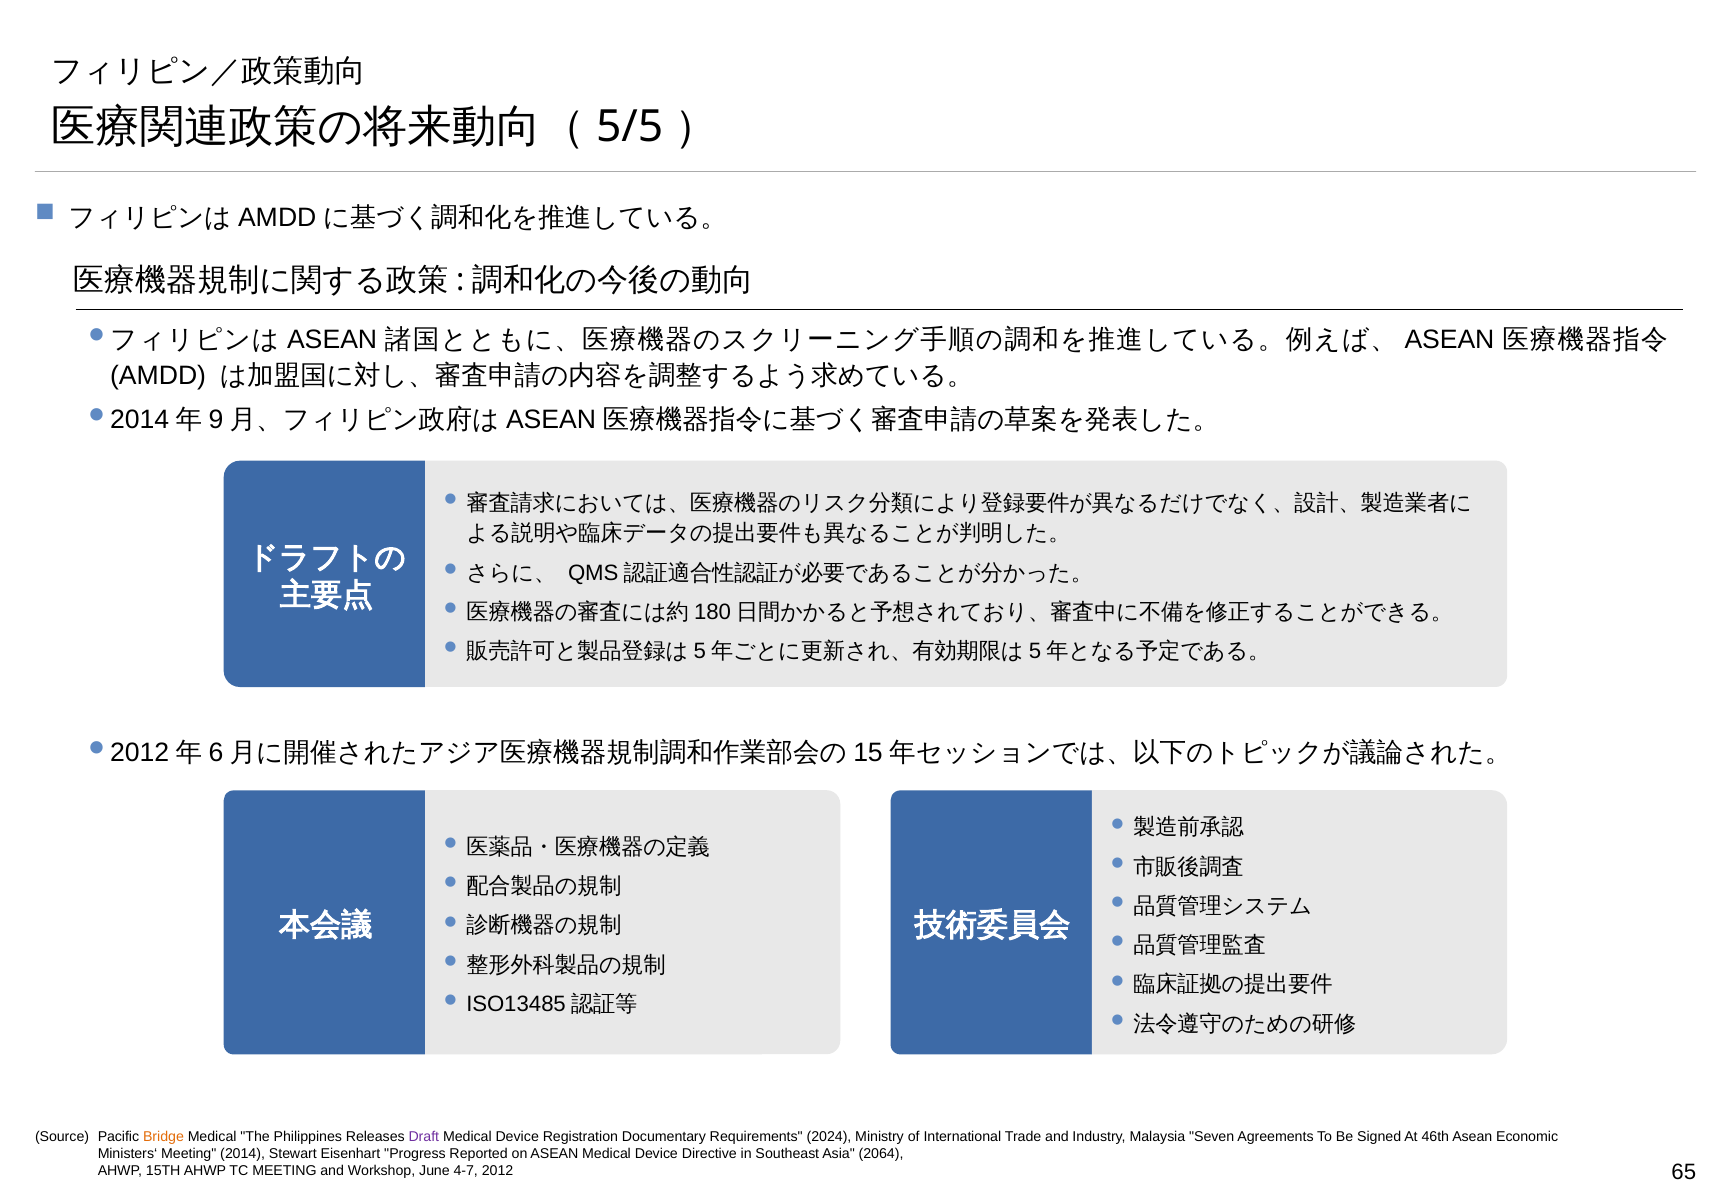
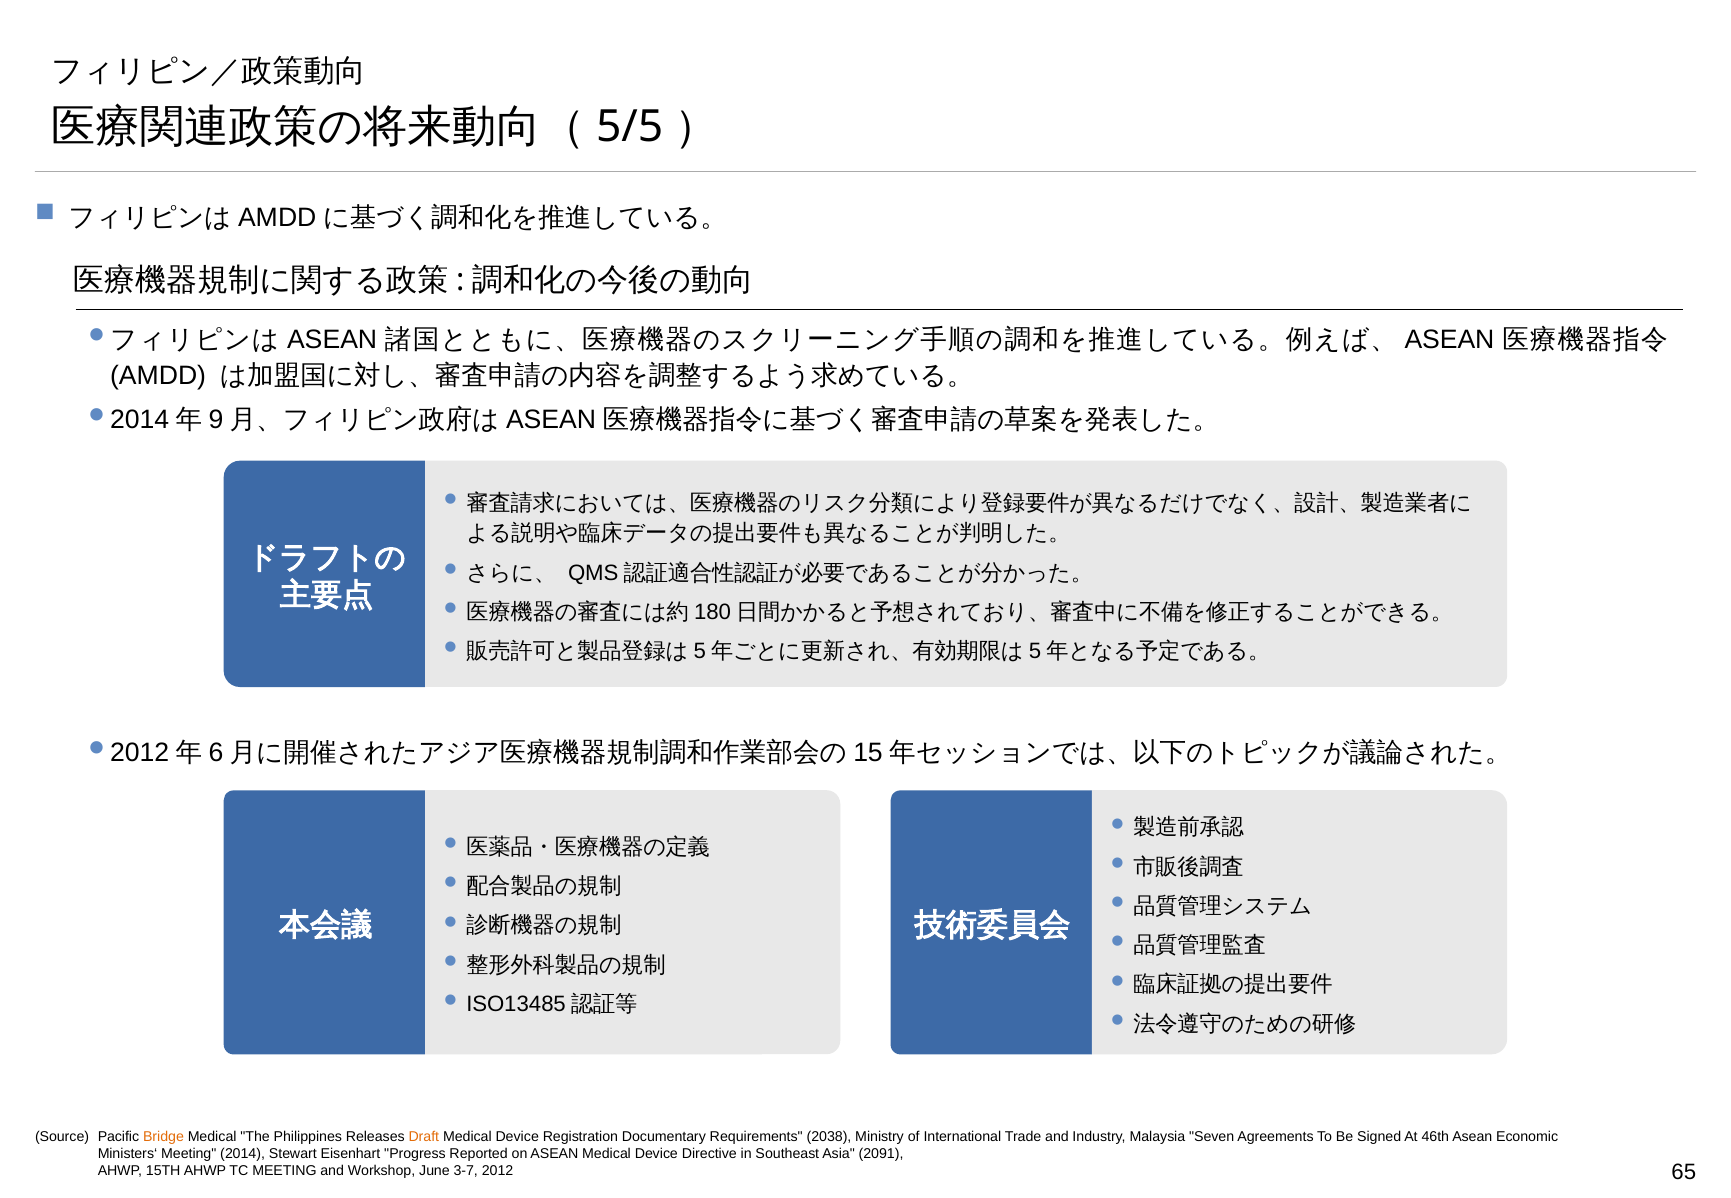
Draft colour: purple -> orange (424, 1137)
2024: 2024 -> 2038 (829, 1137)
2064: 2064 -> 2091 (881, 1154)
4-7: 4-7 -> 3-7 (466, 1171)
